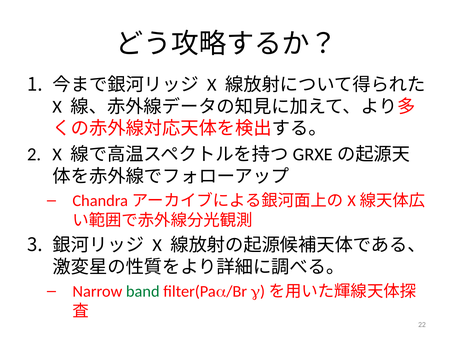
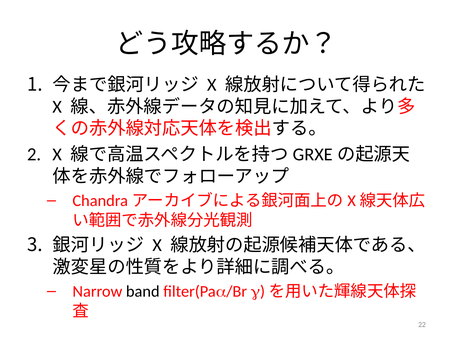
band colour: green -> black (143, 291)
